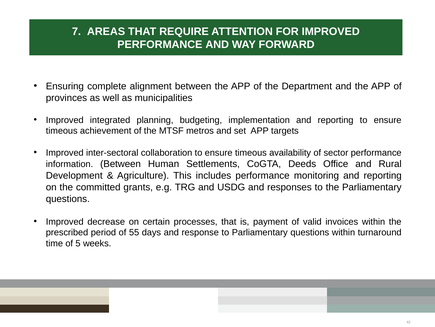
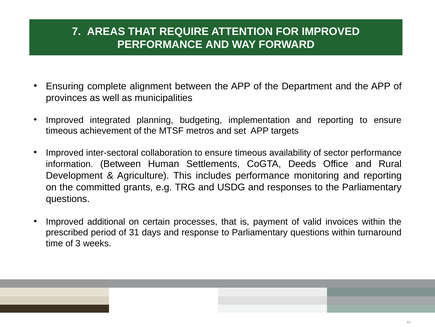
decrease: decrease -> additional (106, 221)
55: 55 -> 31 (134, 232)
5: 5 -> 3 (78, 243)
